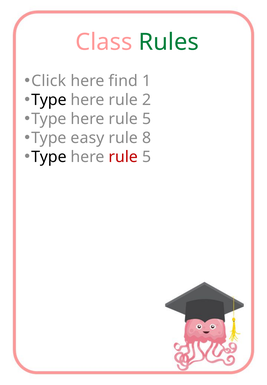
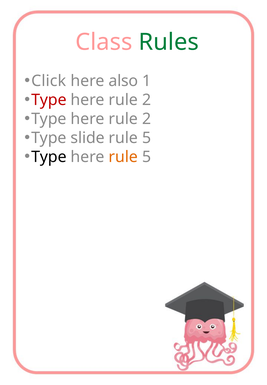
find: find -> also (123, 81)
Type colour: black -> red (49, 100)
5: 5 -> 2 (147, 119)
easy: easy -> slide (88, 138)
8: 8 -> 5 (147, 138)
rule colour: red -> orange (123, 157)
